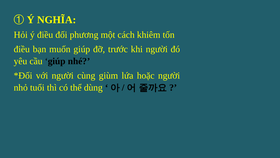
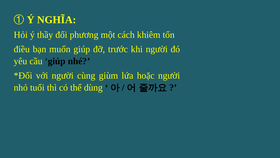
ý điều: điều -> thầy (45, 35)
